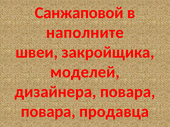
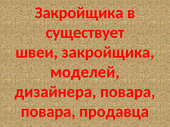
Санжаповой: Санжаповой -> Закройщика (79, 13)
наполните: наполните -> существует (85, 33)
